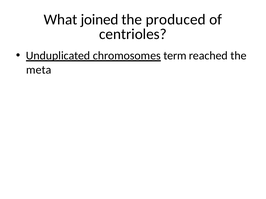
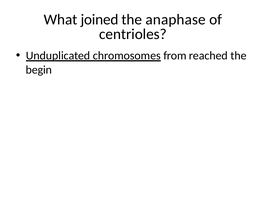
produced: produced -> anaphase (176, 20)
term: term -> from (175, 56)
meta: meta -> begin (39, 70)
